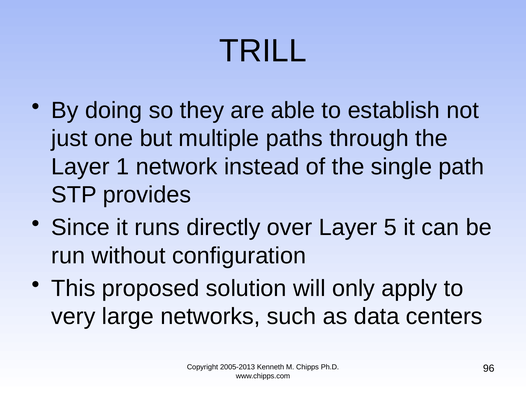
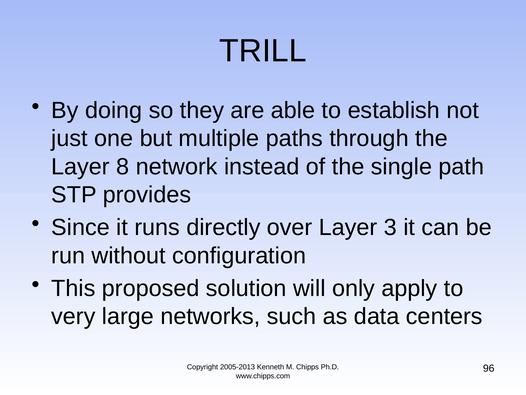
1: 1 -> 8 (123, 166)
5: 5 -> 3 (390, 227)
